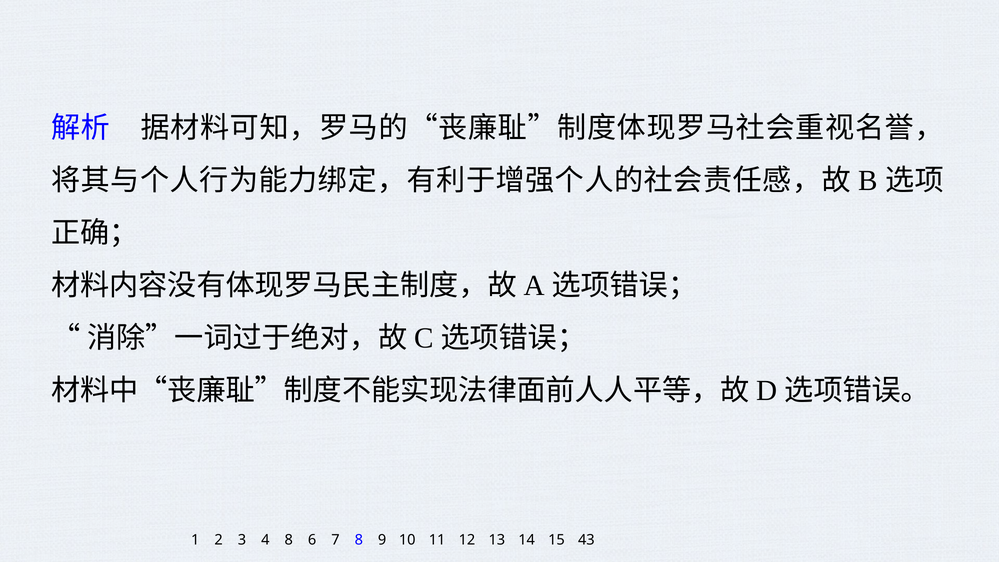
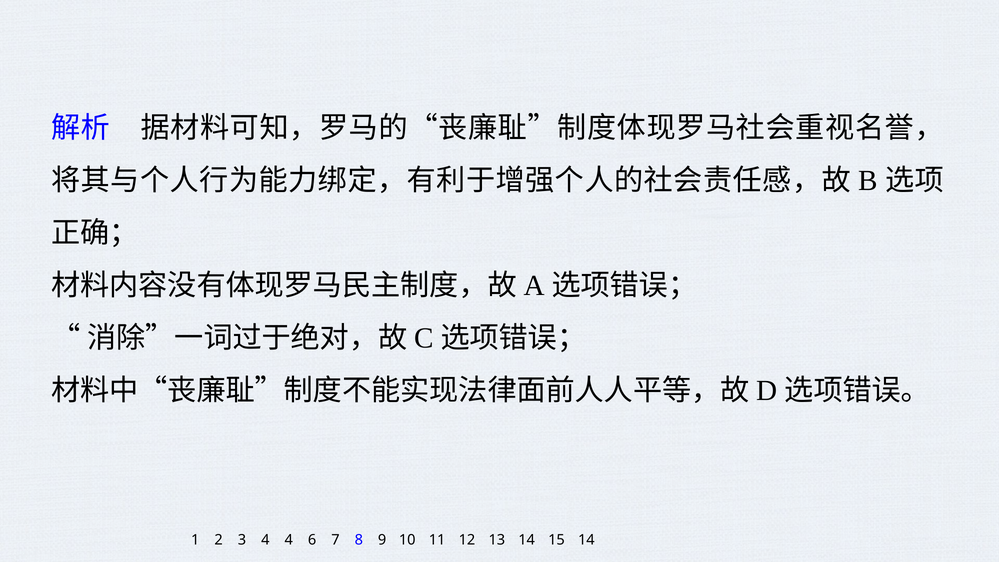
4 8: 8 -> 4 (289, 540)
15 43: 43 -> 14 (586, 540)
